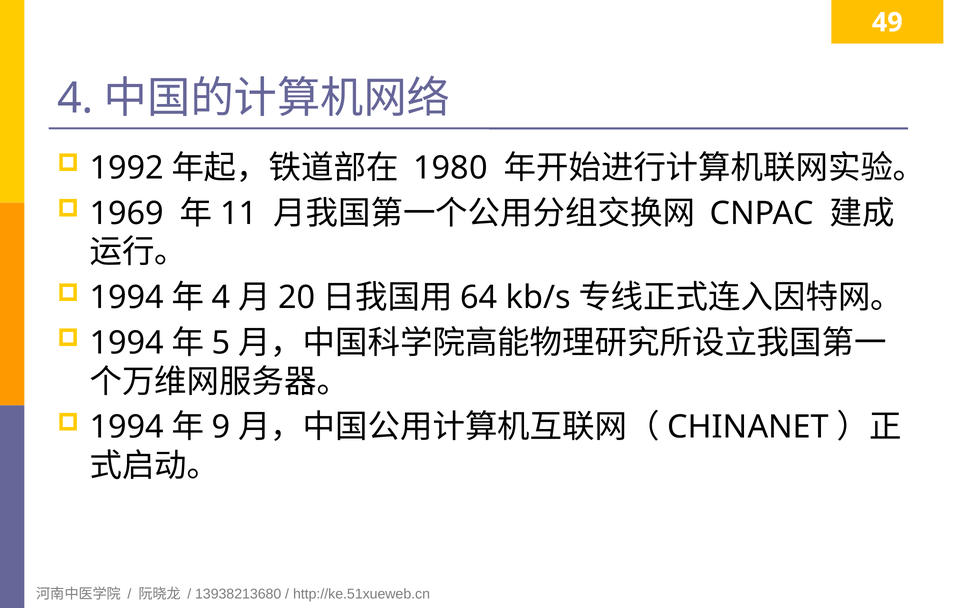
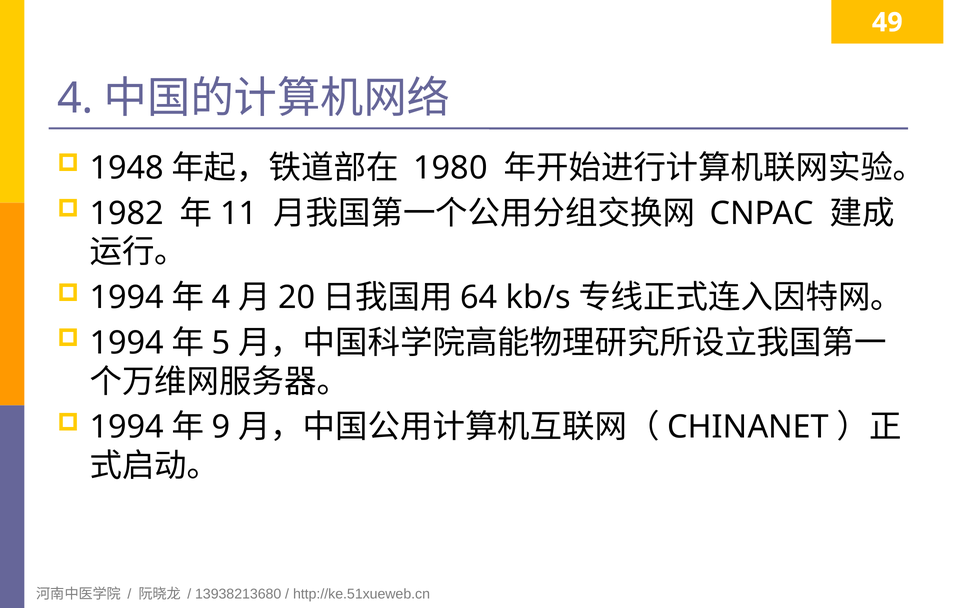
1992: 1992 -> 1948 (127, 168)
1969: 1969 -> 1982 (127, 213)
